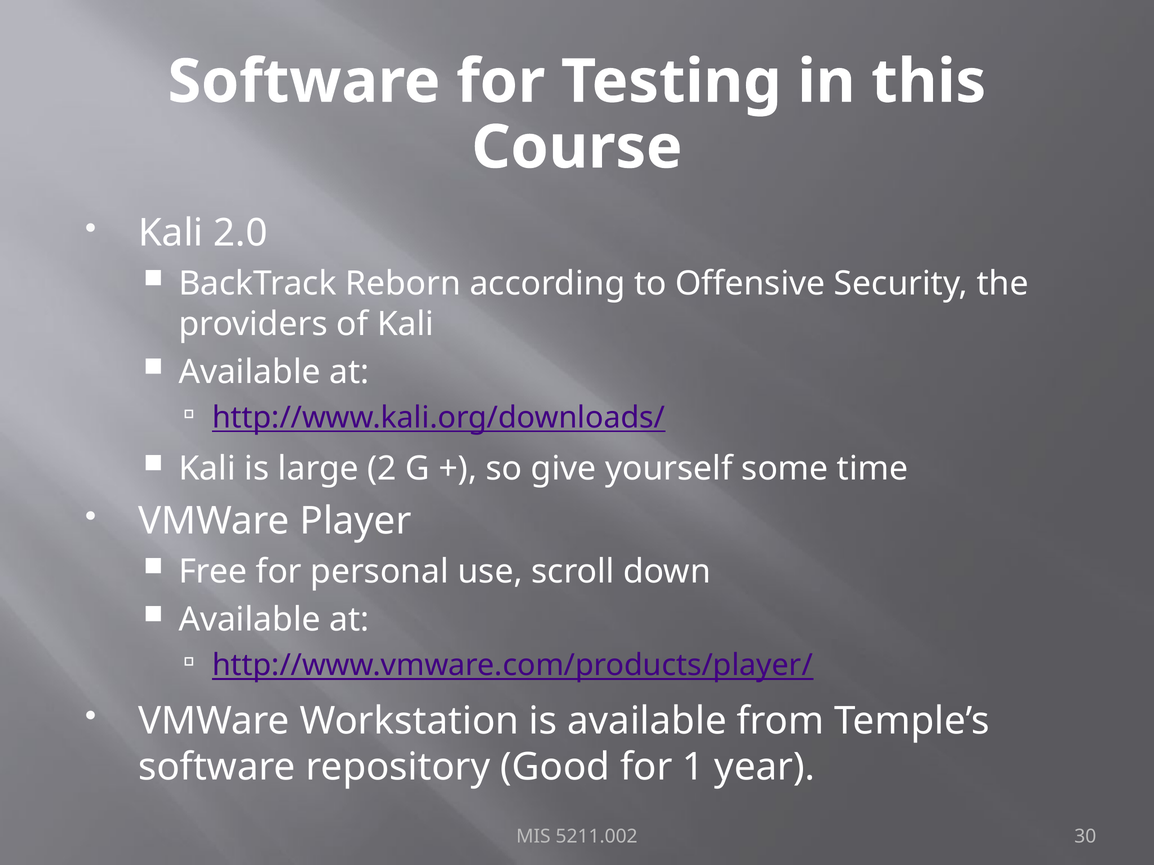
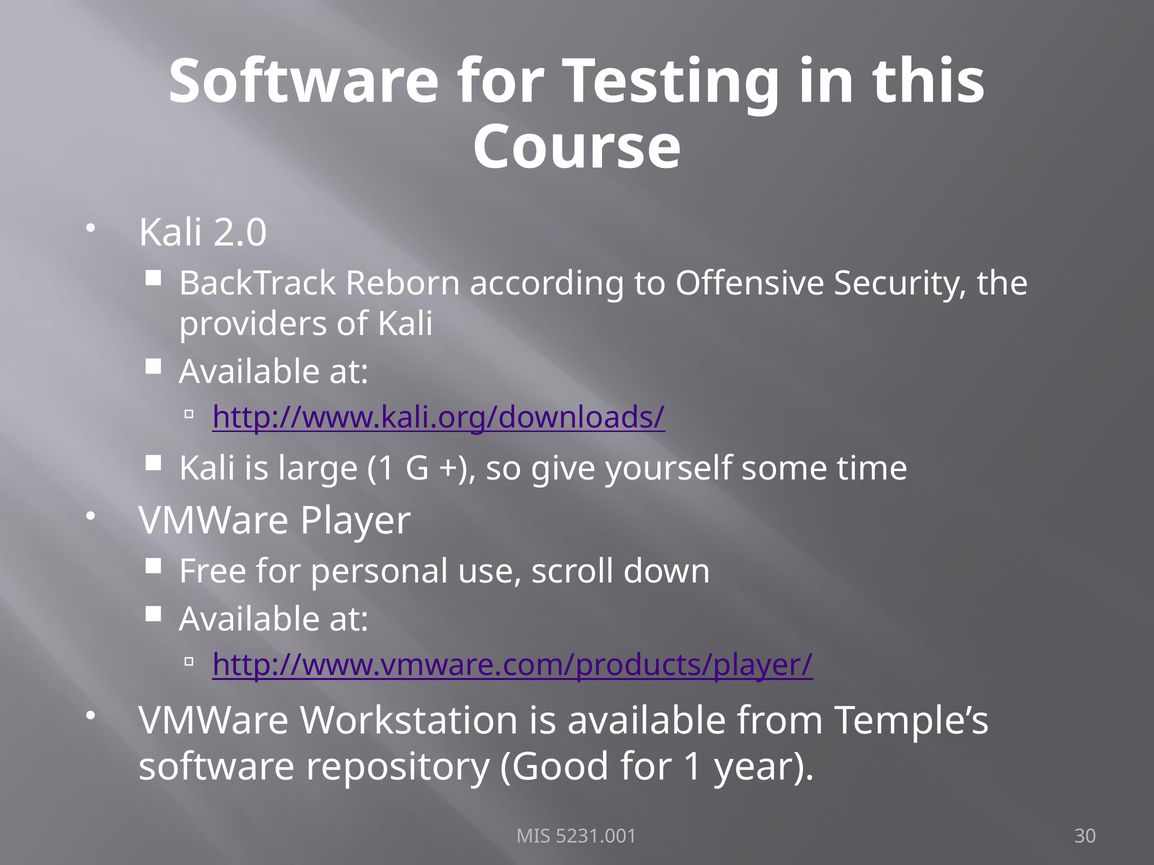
large 2: 2 -> 1 (382, 469)
5211.002: 5211.002 -> 5231.001 (597, 837)
